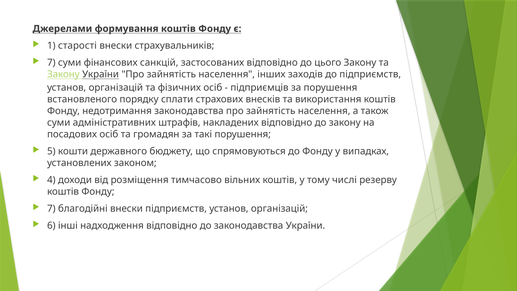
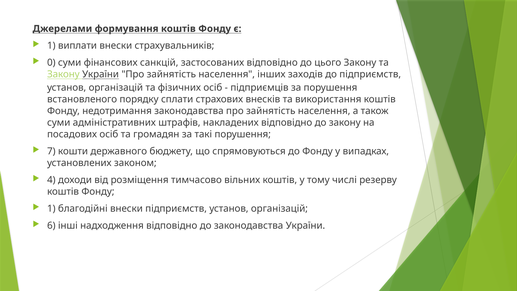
старості: старості -> виплати (77, 46)
7: 7 -> 0 (51, 63)
5: 5 -> 7 (51, 151)
7: 7 -> 1 (51, 208)
